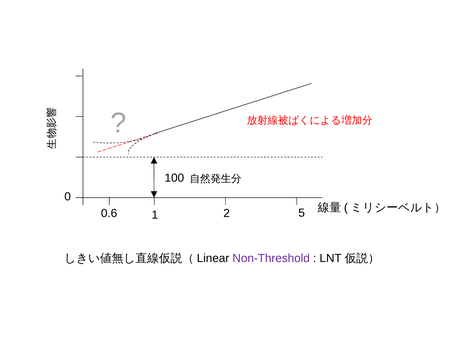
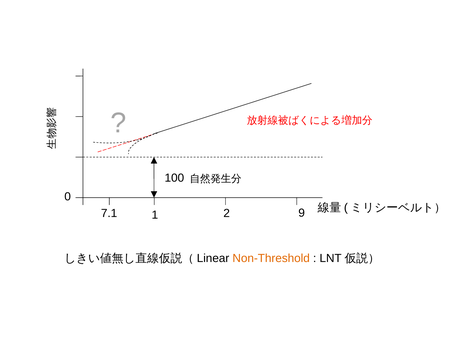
0.6: 0.6 -> 7.1 (109, 213)
5: 5 -> 9 (302, 213)
Non-Threshold colour: purple -> orange (271, 258)
